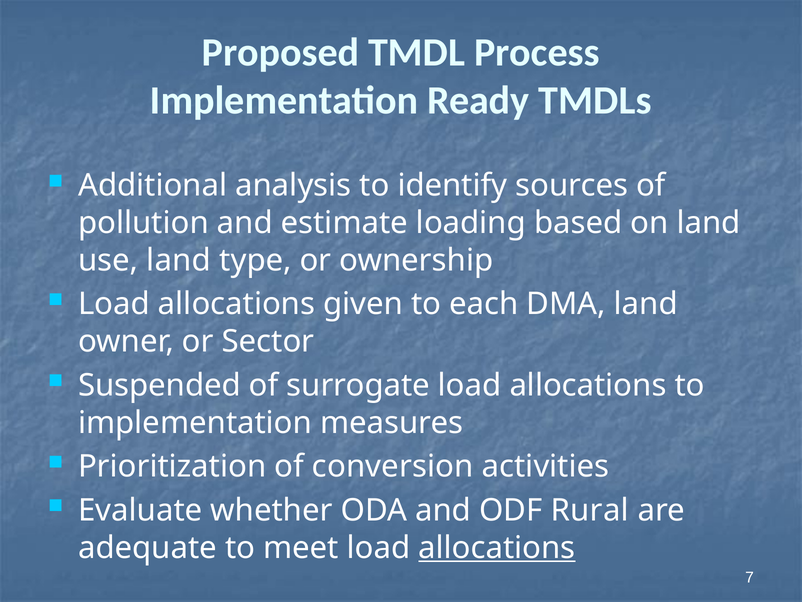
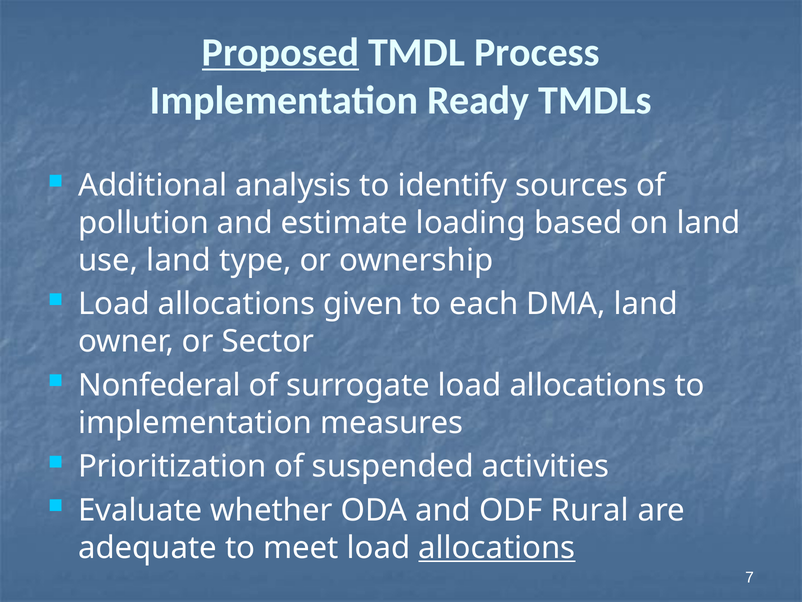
Proposed underline: none -> present (280, 52)
Suspended: Suspended -> Nonfederal (160, 385)
conversion: conversion -> suspended (393, 466)
